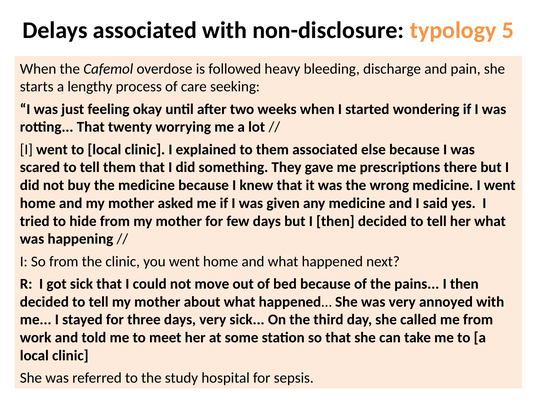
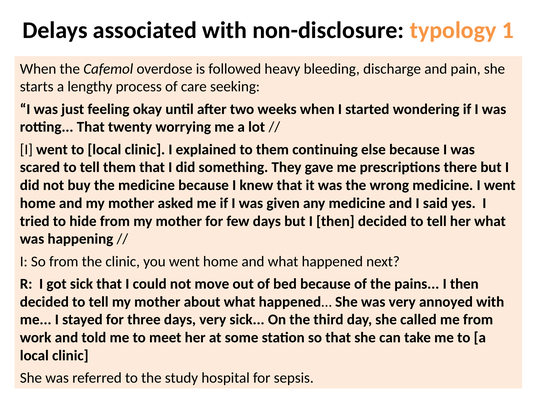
5: 5 -> 1 (508, 30)
them associated: associated -> continuing (325, 149)
